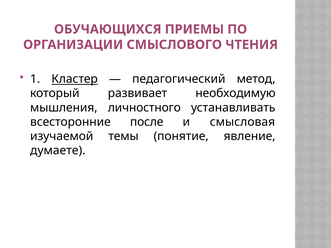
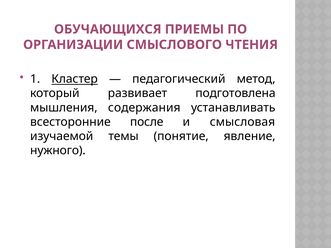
необходимую: необходимую -> подготовлена (235, 93)
личностного: личностного -> содержания (144, 108)
думаете: думаете -> нужного (58, 151)
